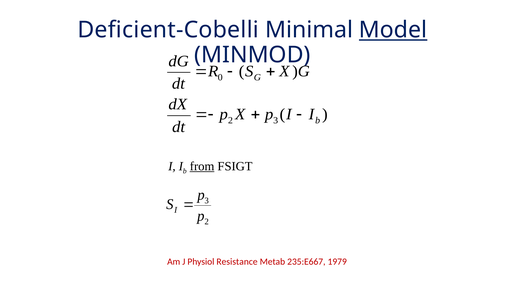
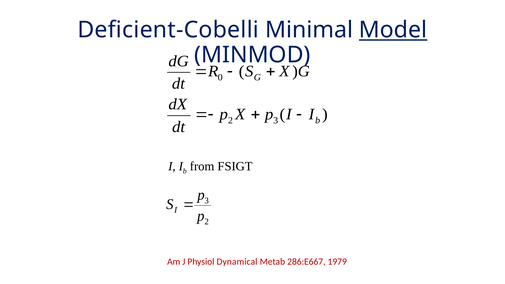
from underline: present -> none (202, 166)
Resistance: Resistance -> Dynamical (237, 262)
235:E667: 235:E667 -> 286:E667 (306, 262)
